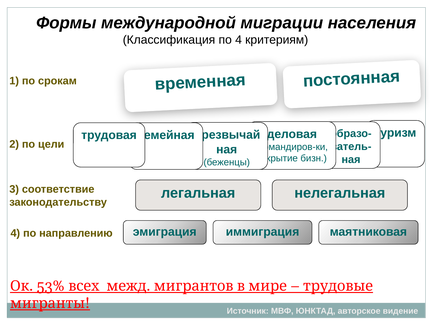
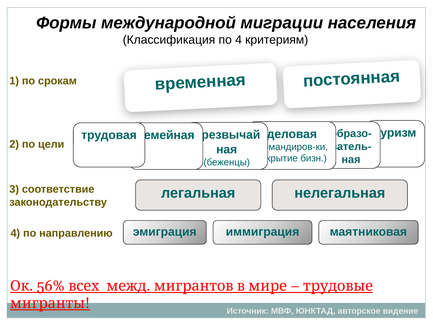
53%: 53% -> 56% (51, 286)
